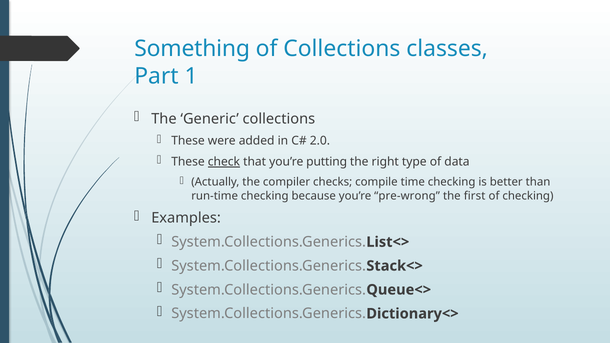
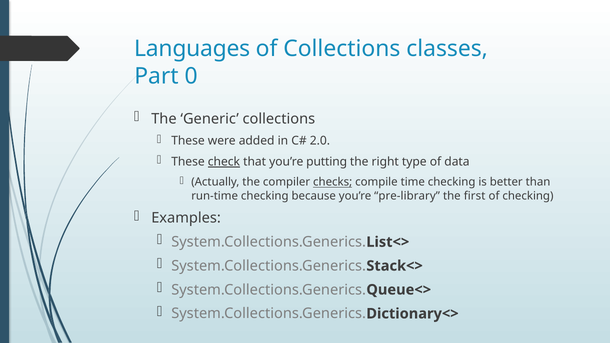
Something: Something -> Languages (192, 49)
1: 1 -> 0 (191, 76)
checks underline: none -> present (333, 182)
pre-wrong: pre-wrong -> pre-library (407, 196)
